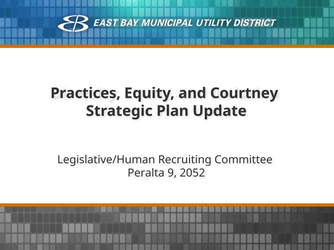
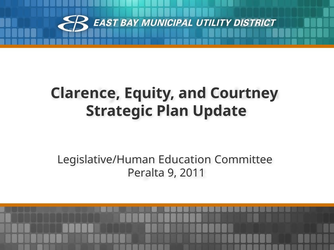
Practices: Practices -> Clarence (85, 93)
Recruiting: Recruiting -> Education (185, 160)
2052: 2052 -> 2011 (192, 173)
